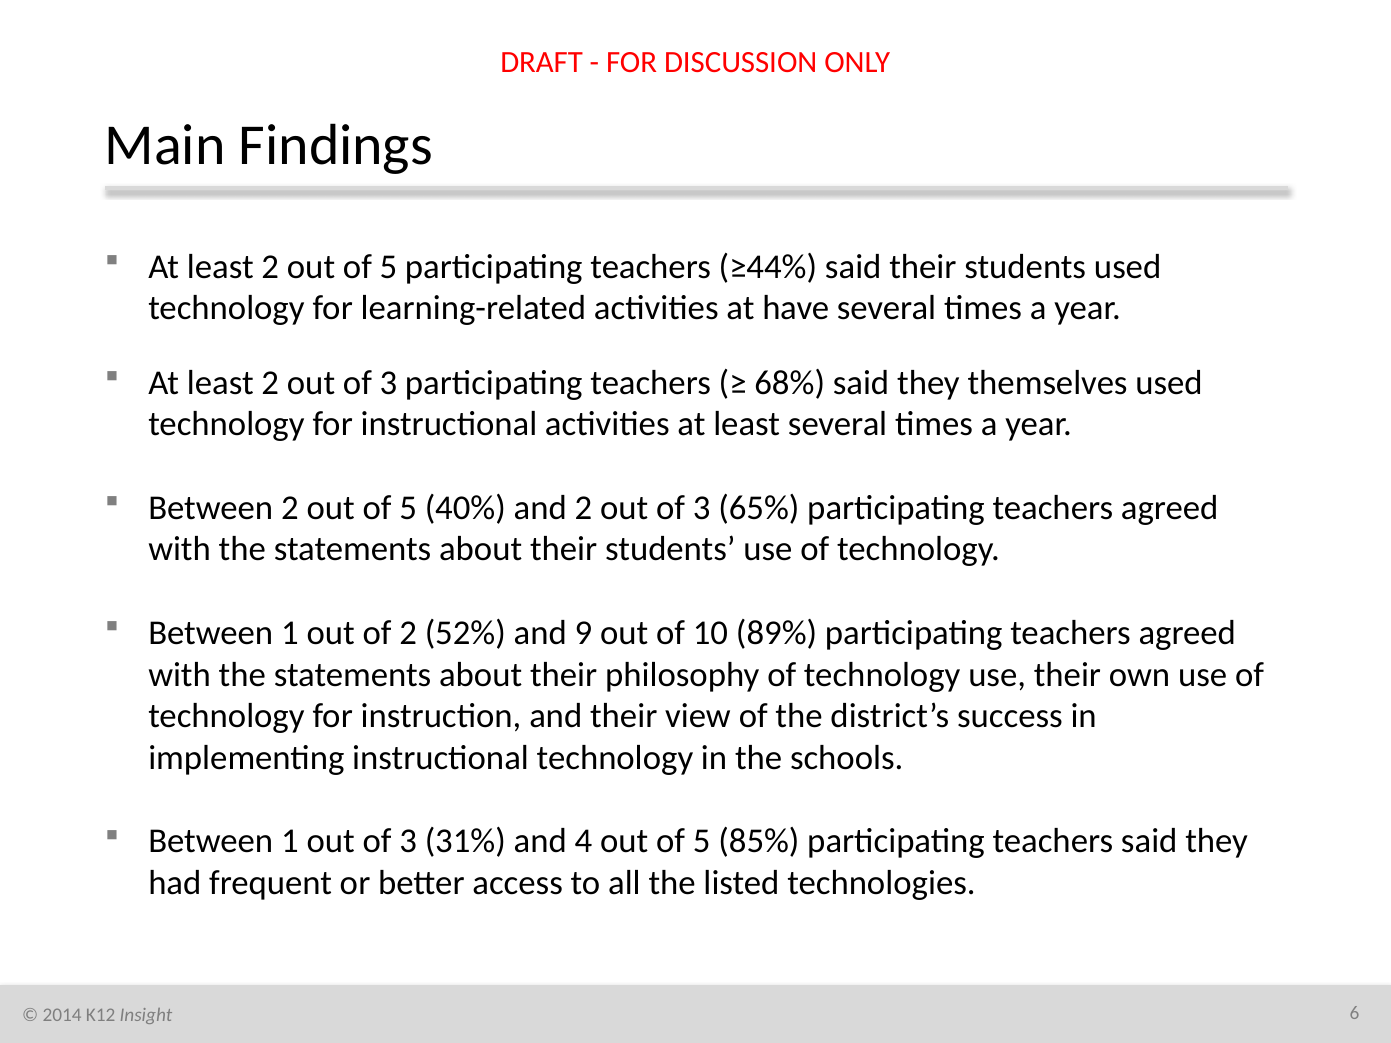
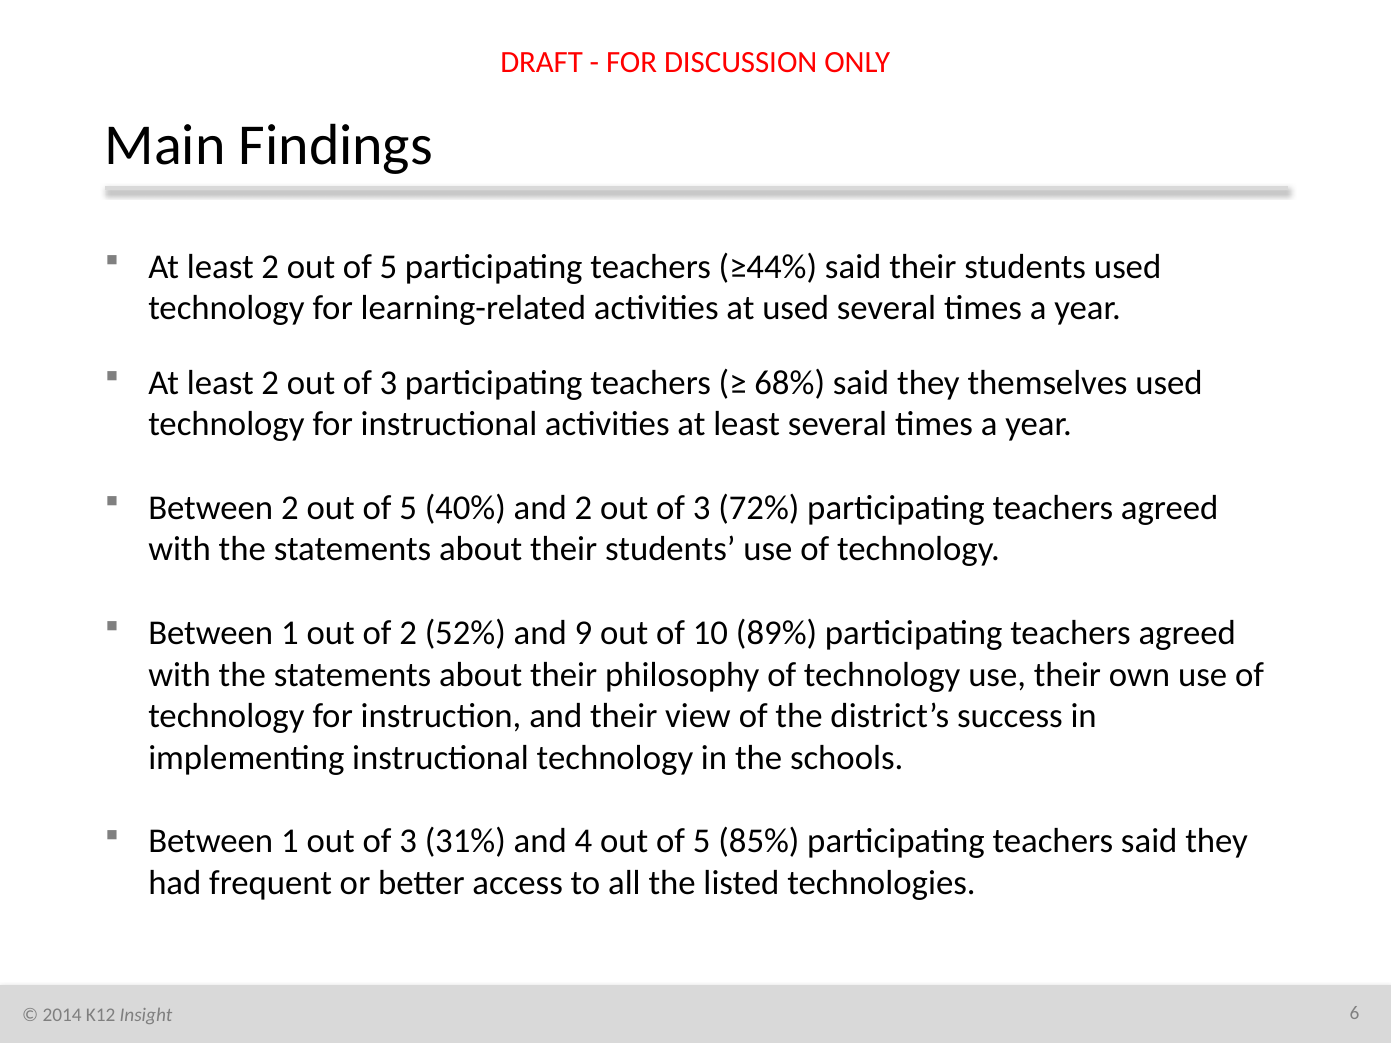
at have: have -> used (796, 308)
65%: 65% -> 72% (759, 508)
